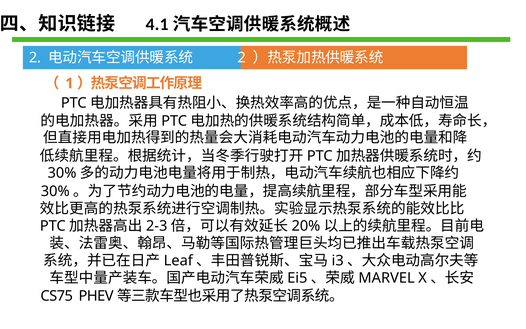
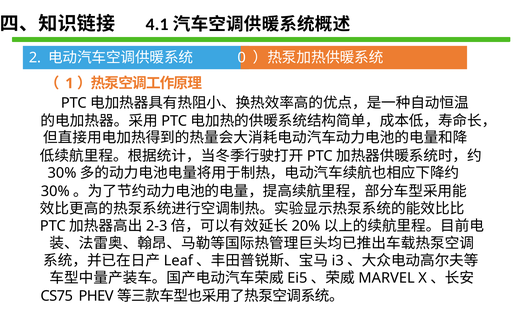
2: 2 -> 0 (242, 58)
